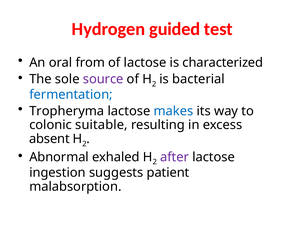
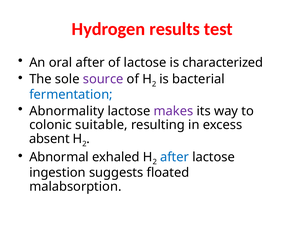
guided: guided -> results (175, 29)
oral from: from -> after (90, 63)
Tropheryma: Tropheryma -> Abnormality (67, 111)
makes colour: blue -> purple (173, 111)
after colour: purple -> blue (174, 157)
patient: patient -> floated (168, 173)
